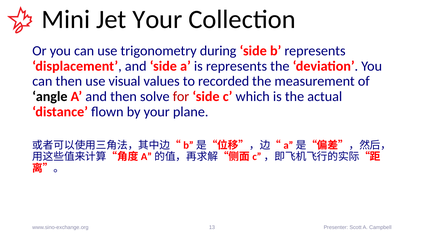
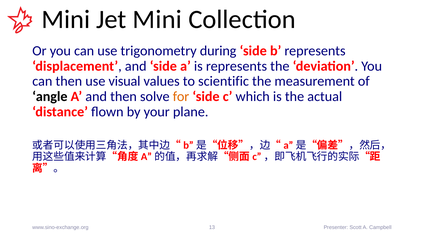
Jet Your: Your -> Mini (157, 20)
recorded: recorded -> scientific (224, 82)
for colour: red -> orange (181, 97)
